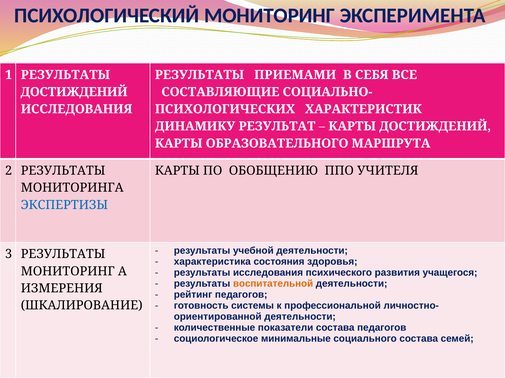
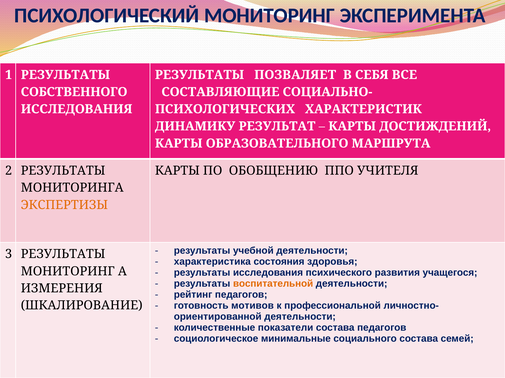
ПРИЕМАМИ: ПРИЕМАМИ -> ПОЗВАЛЯЕТ (295, 75)
ДОСТИЖДЕНИЙ: ДОСТИЖДЕНИЙ -> СОБСТВЕННОГО (74, 92)
ЭКСПЕРТИЗЫ colour: blue -> orange (64, 205)
системы: системы -> мотивов (253, 306)
